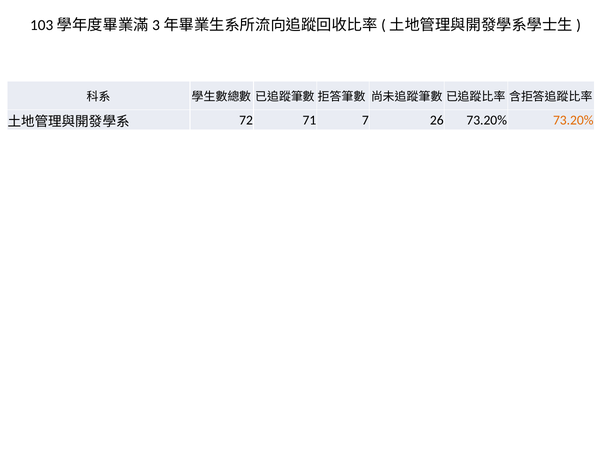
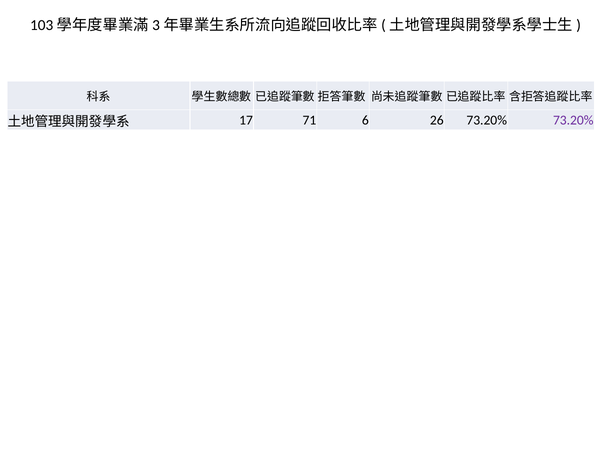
72: 72 -> 17 (246, 120)
7: 7 -> 6 (365, 120)
73.20% colour: orange -> purple (573, 120)
